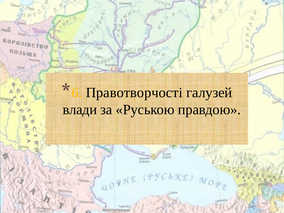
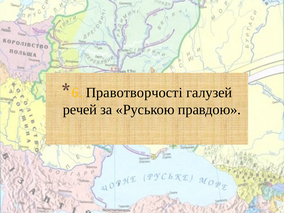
влади: влади -> речей (80, 110)
